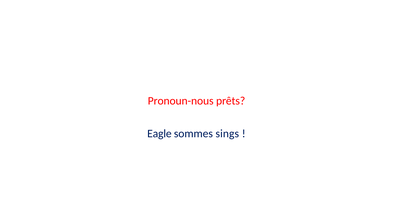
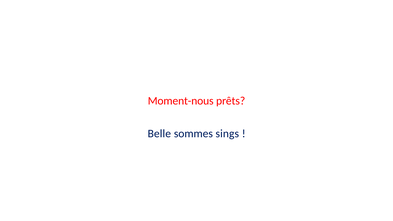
Pronoun-nous: Pronoun-nous -> Moment-nous (181, 101)
Eagle: Eagle -> Belle (159, 134)
